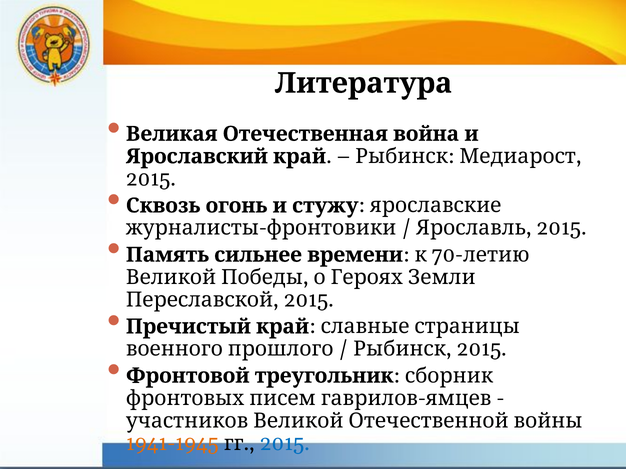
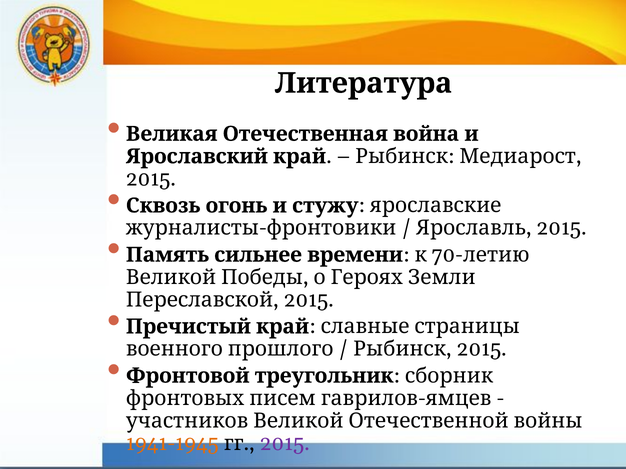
2015 colour: blue -> purple (285, 444)
